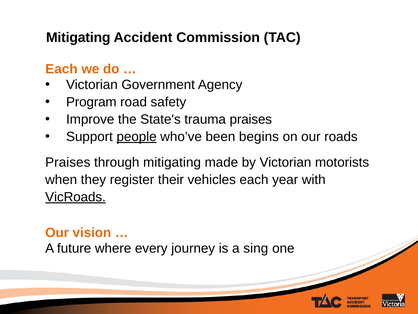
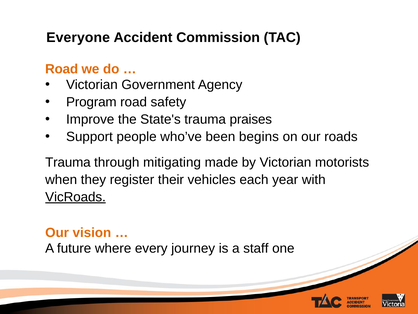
Mitigating: Mitigating -> Everyone (78, 38)
Each: Each -> Road (62, 69)
people underline: present -> none (137, 137)
Praises: Praises -> Trauma (68, 162)
sing: sing -> staff (256, 248)
